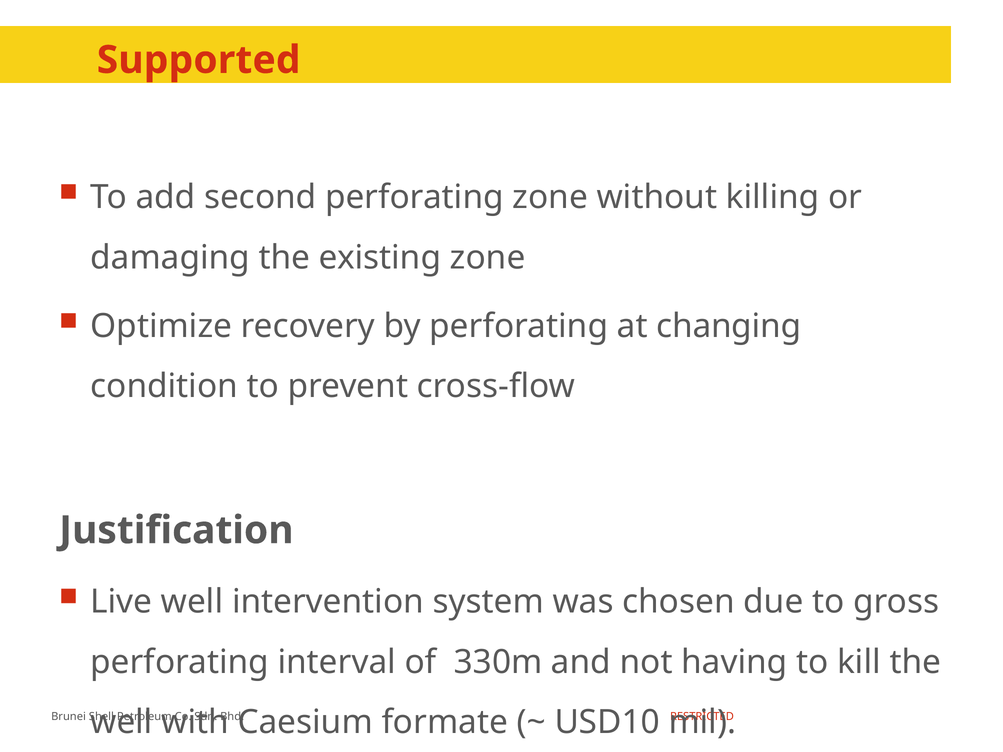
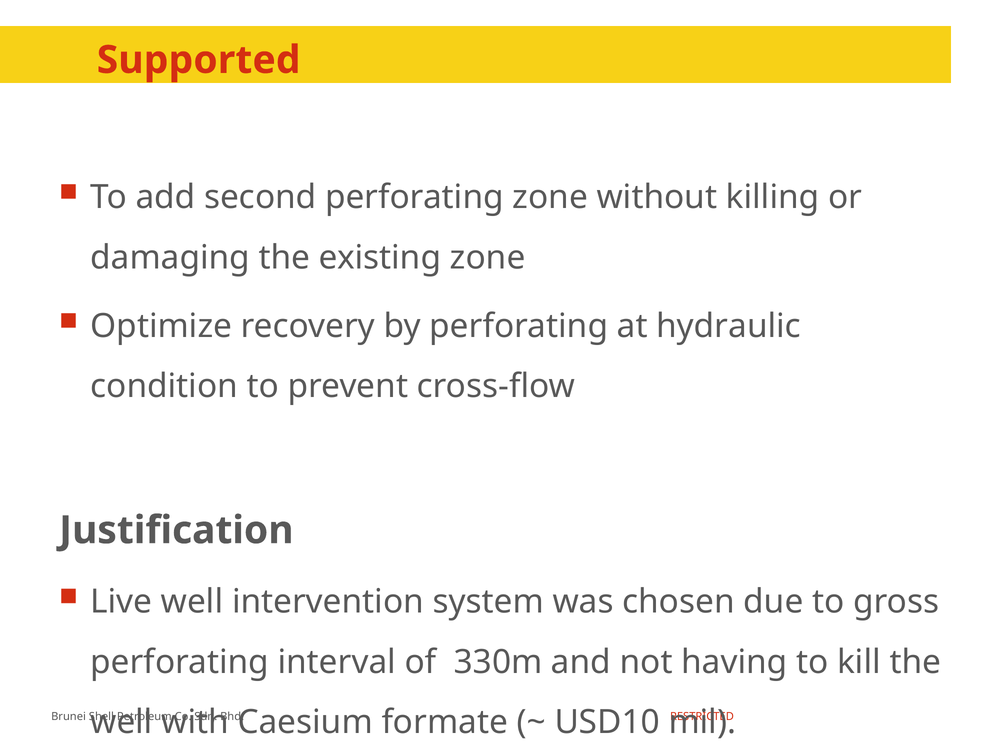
changing: changing -> hydraulic (729, 326)
